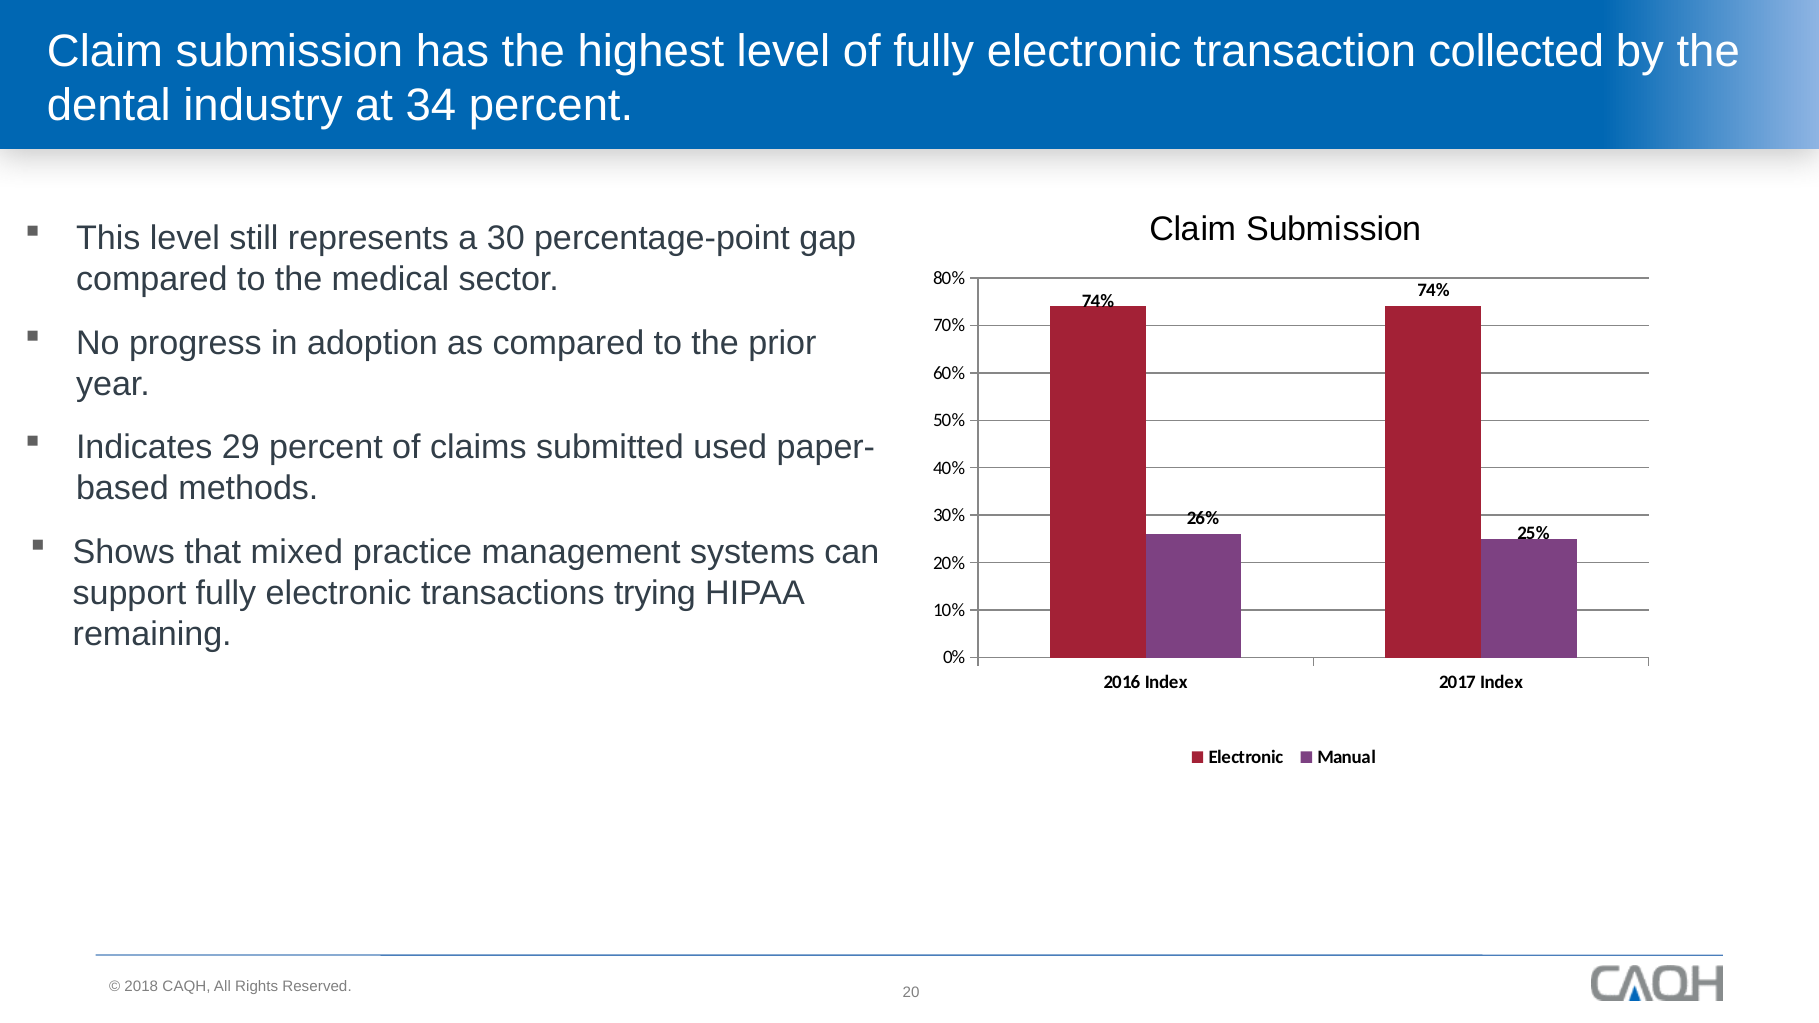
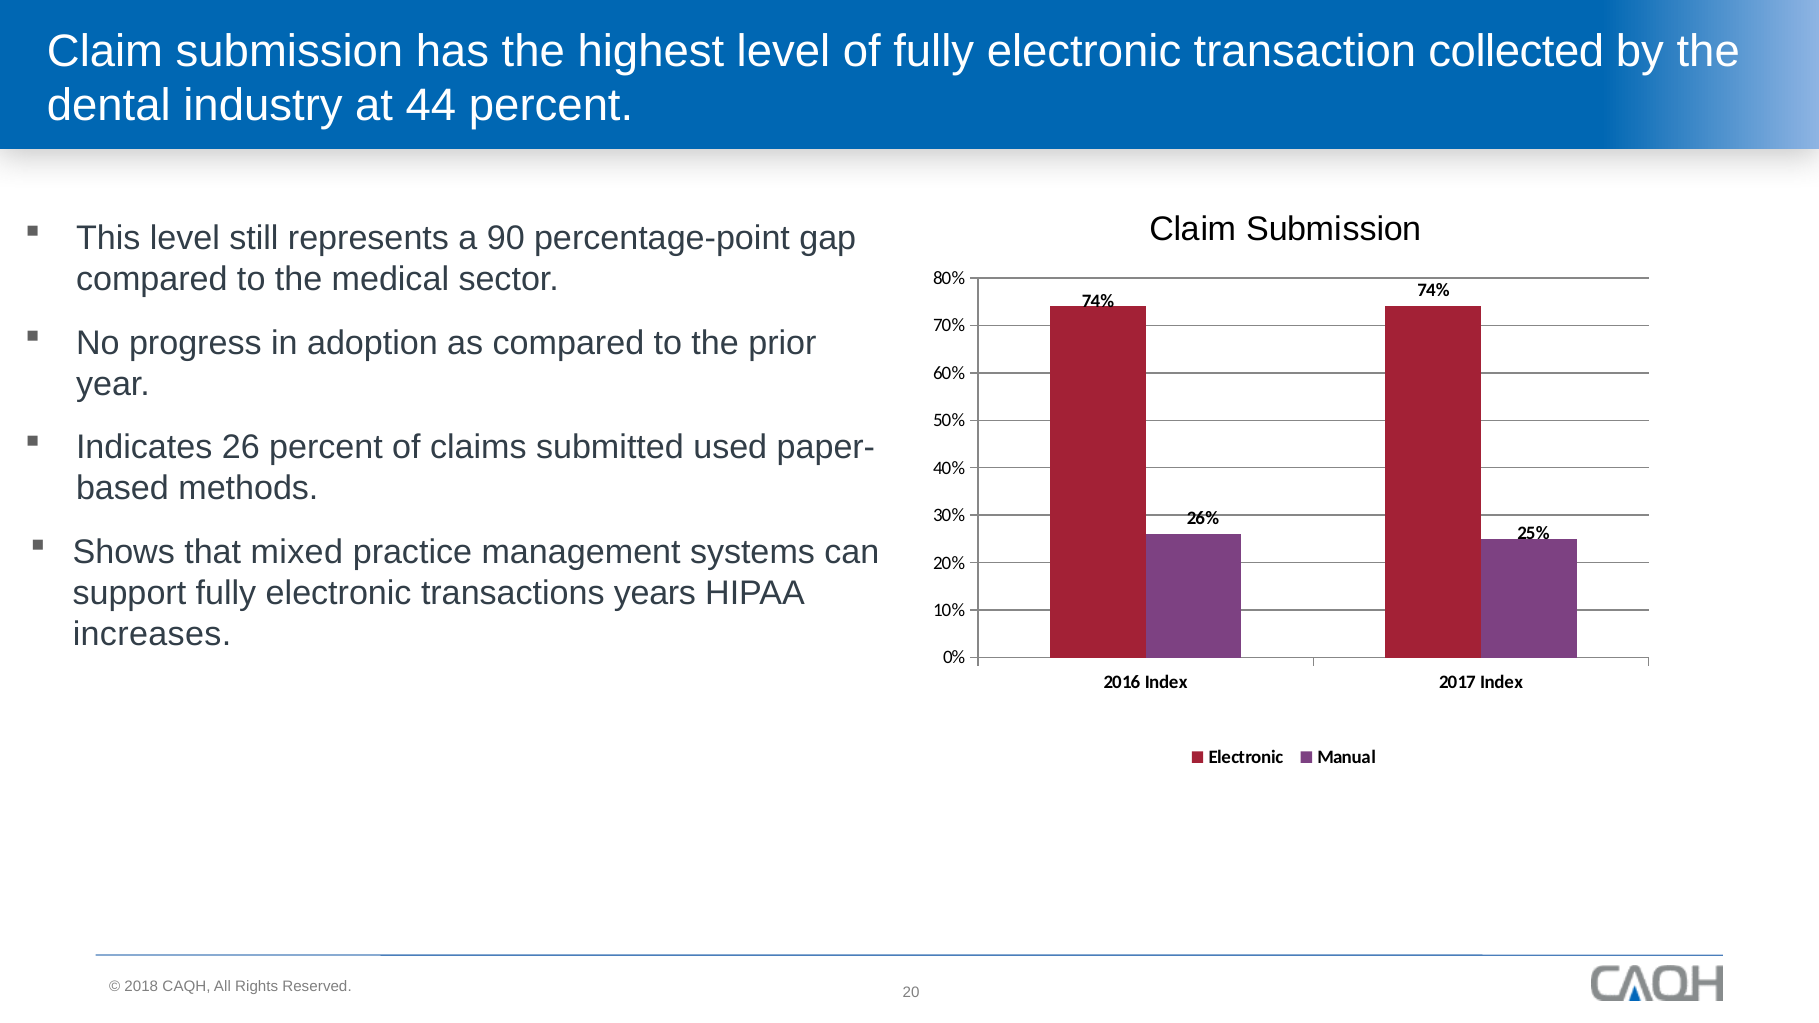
34: 34 -> 44 (431, 106)
30: 30 -> 90 (506, 238)
29: 29 -> 26 (241, 447)
trying: trying -> years (655, 593)
remaining: remaining -> increases (152, 634)
